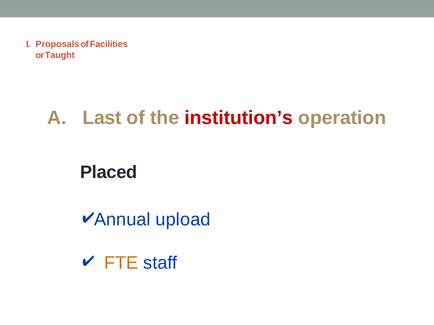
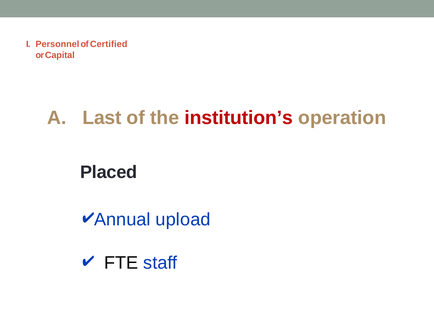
Proposals: Proposals -> Personnel (57, 44)
Facilities: Facilities -> Certified (109, 44)
Taught: Taught -> Capital (60, 55)
FTE colour: orange -> black (121, 263)
